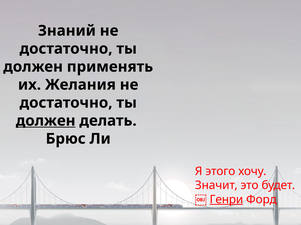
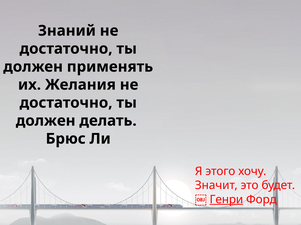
должен underline: present -> none (46, 121)
